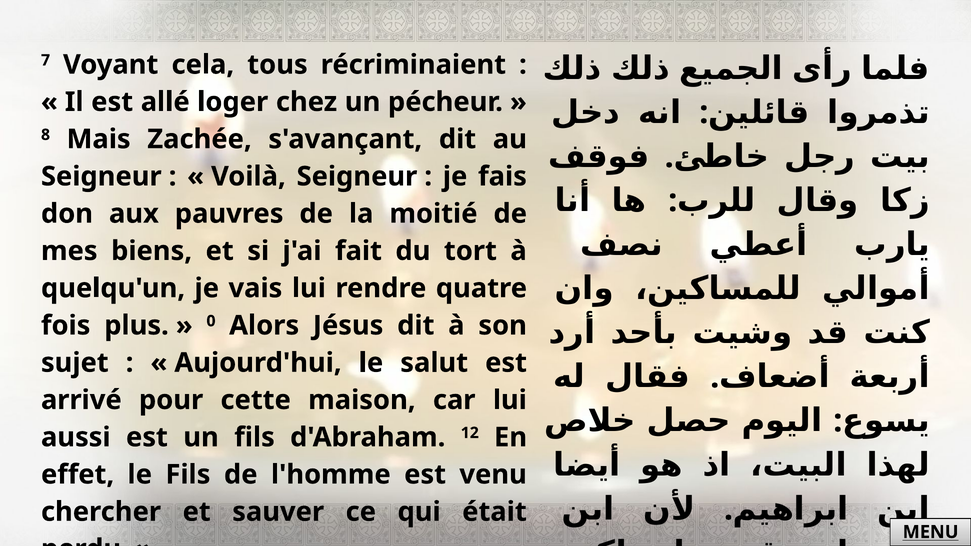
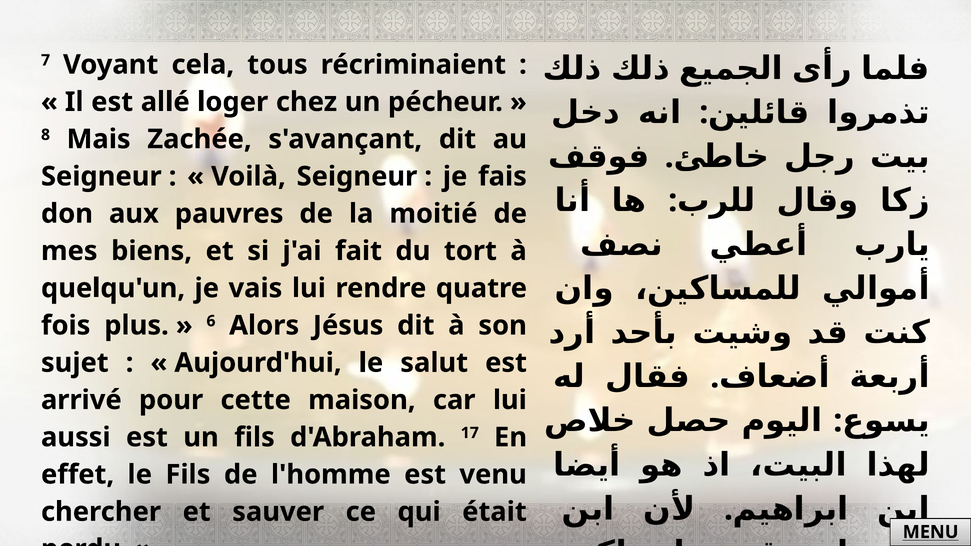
0: 0 -> 6 (211, 321)
12: 12 -> 17 (470, 433)
